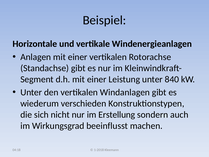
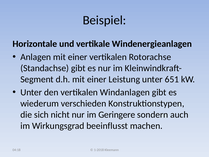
840: 840 -> 651 (172, 79)
Erstellung: Erstellung -> Geringere (117, 115)
